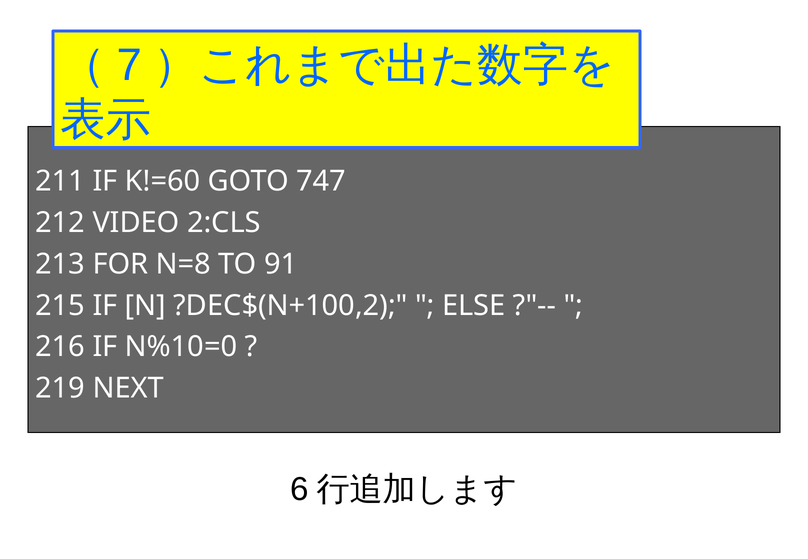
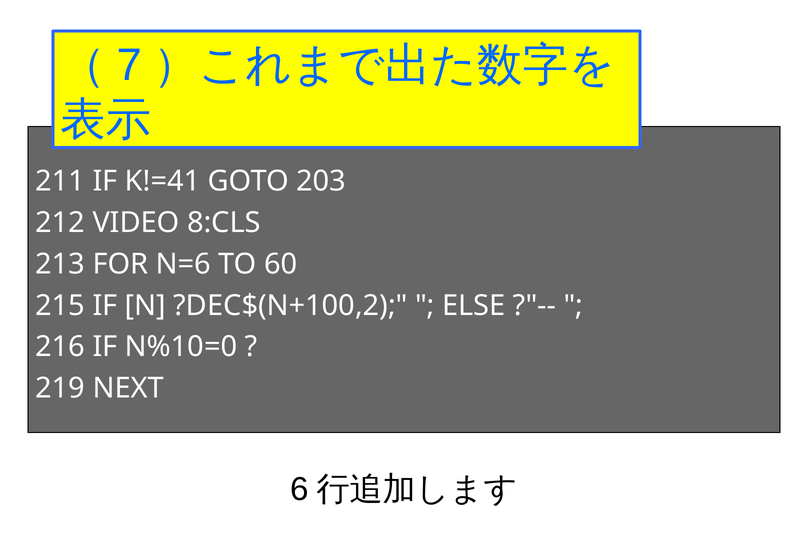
K!=60: K!=60 -> K!=41 (163, 181)
747: 747 -> 203 (321, 181)
2:CLS: 2:CLS -> 8:CLS (224, 223)
N=8: N=8 -> N=6 (183, 264)
91: 91 -> 60 (281, 264)
